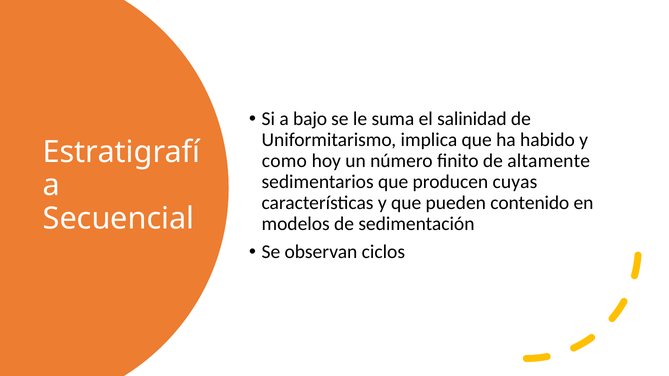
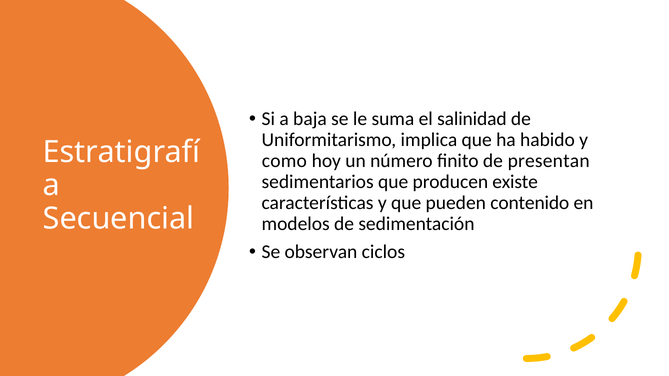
bajo: bajo -> baja (310, 119)
altamente: altamente -> presentan (549, 161)
cuyas: cuyas -> existe (515, 182)
